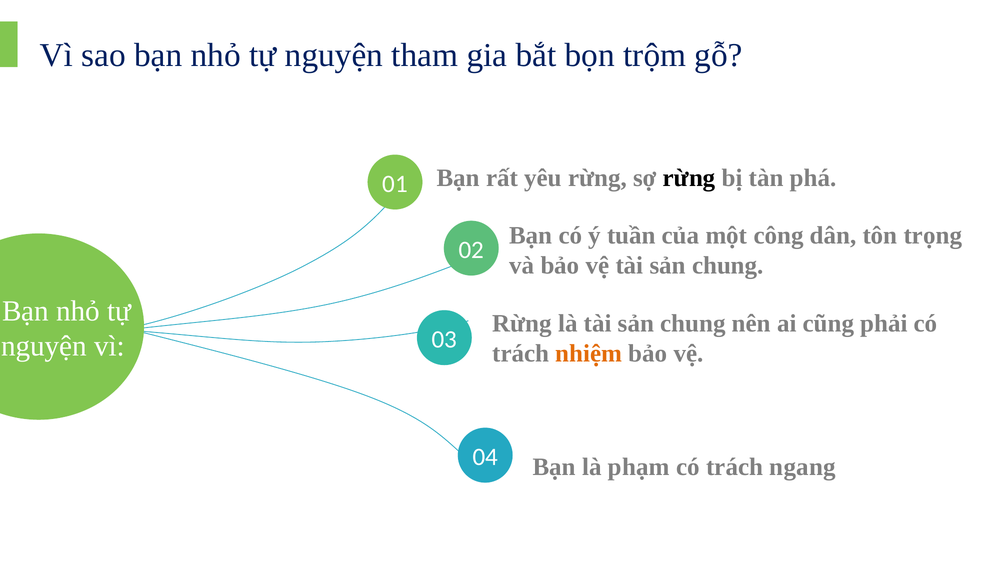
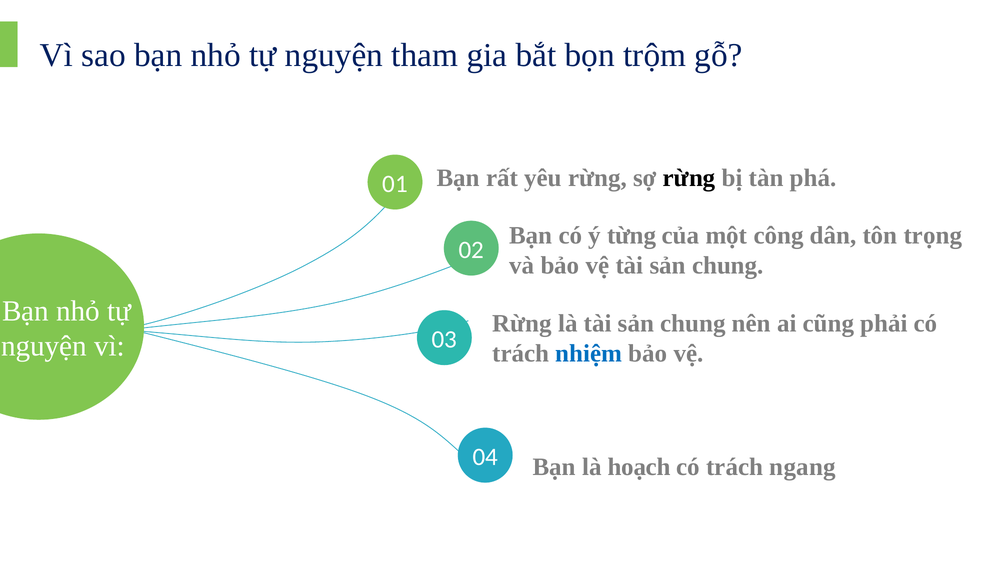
tuần: tuần -> từng (632, 236)
nhiệm colour: orange -> blue (589, 354)
phạm: phạm -> hoạch (639, 467)
